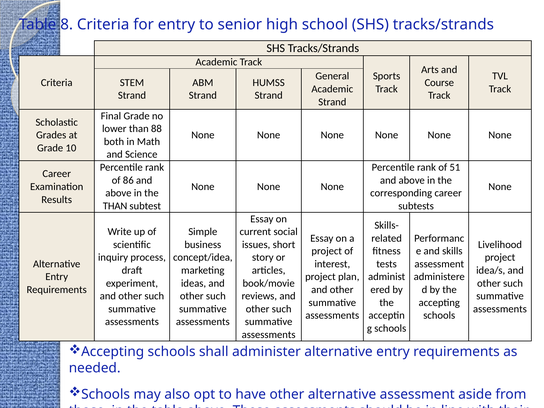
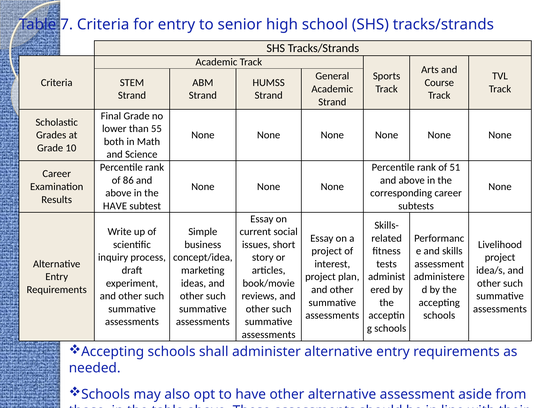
8: 8 -> 7 (67, 25)
88: 88 -> 55 (156, 129)
THAN: THAN -> HAVE (115, 206)
